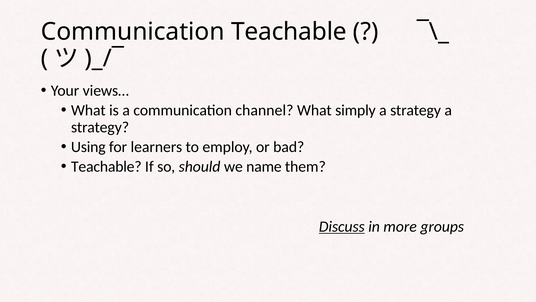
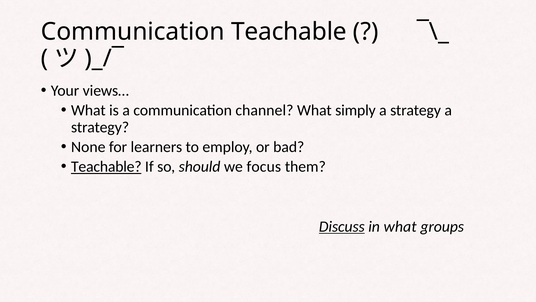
Using: Using -> None (88, 147)
Teachable underline: none -> present (106, 166)
name: name -> focus (264, 166)
in more: more -> what (400, 226)
